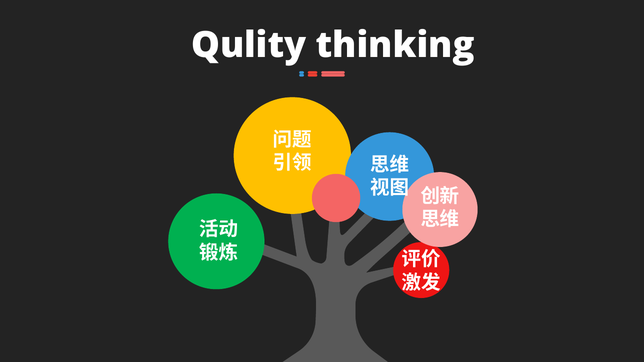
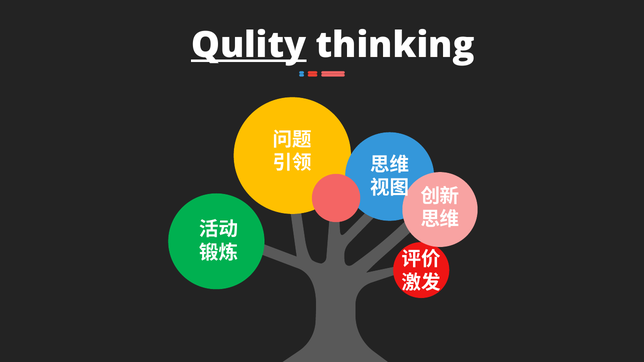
Qulity underline: none -> present (249, 45)
